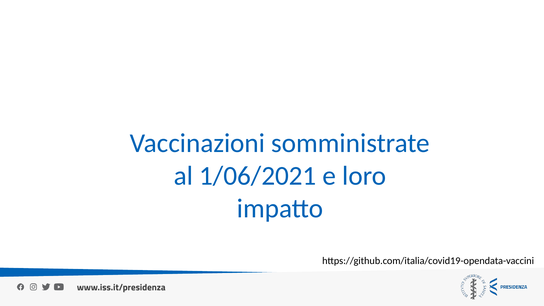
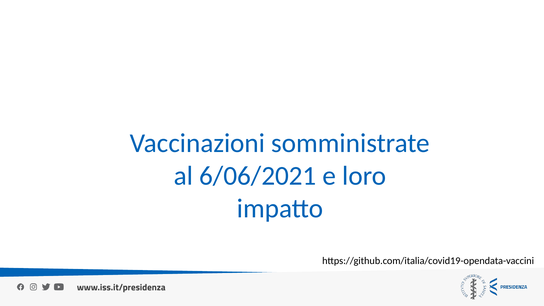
1/06/2021: 1/06/2021 -> 6/06/2021 (258, 176)
